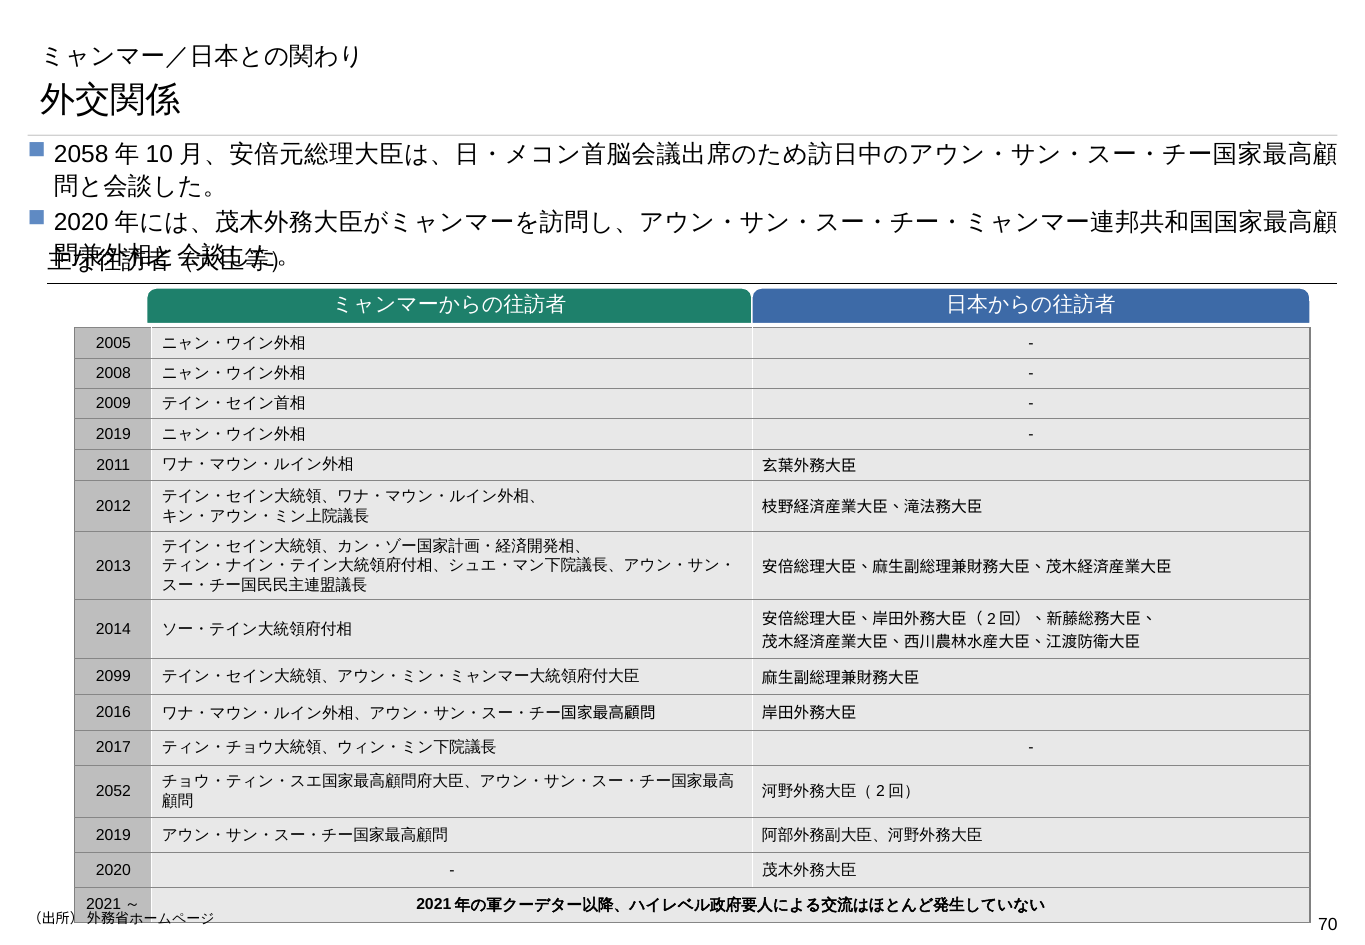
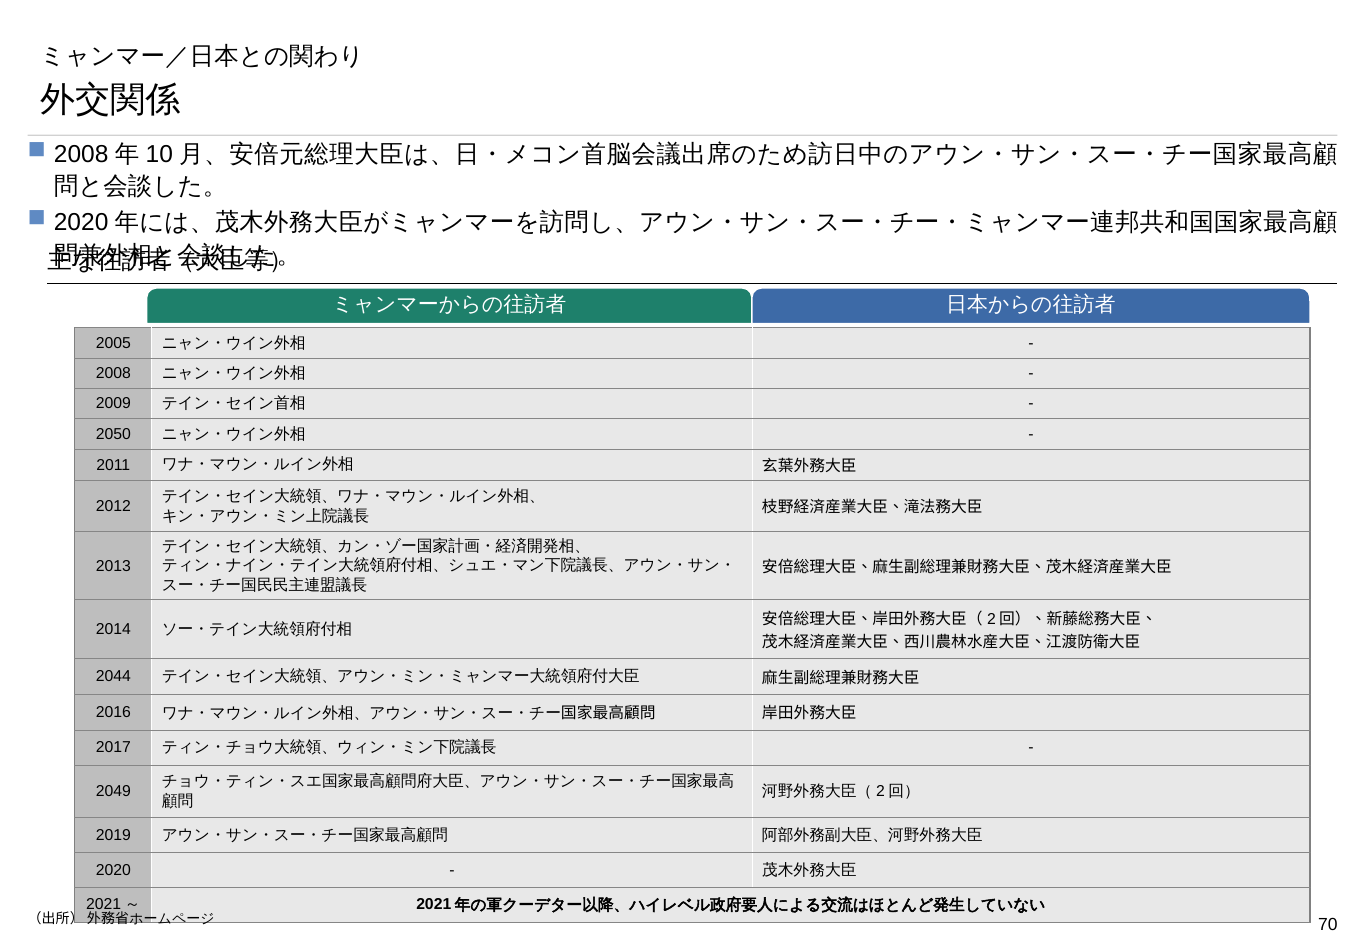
2058: 2058 -> 2008 (81, 154)
2019: 2019 -> 2050 (113, 434)
2099: 2099 -> 2044 (113, 677)
2052: 2052 -> 2049 (113, 791)
